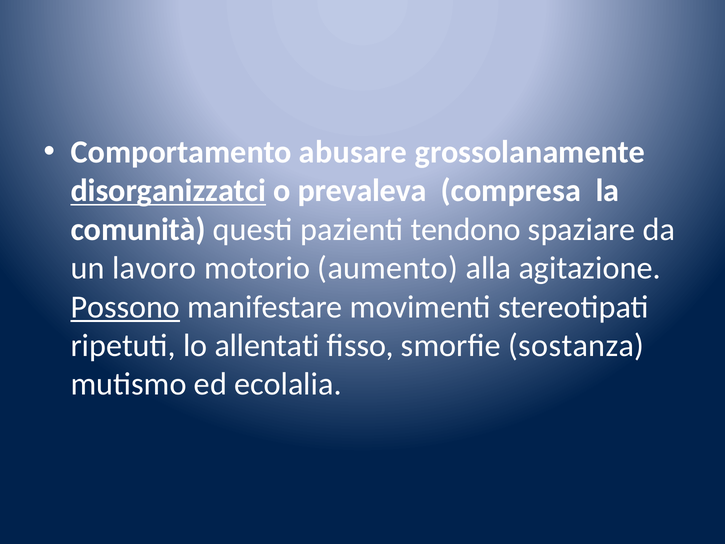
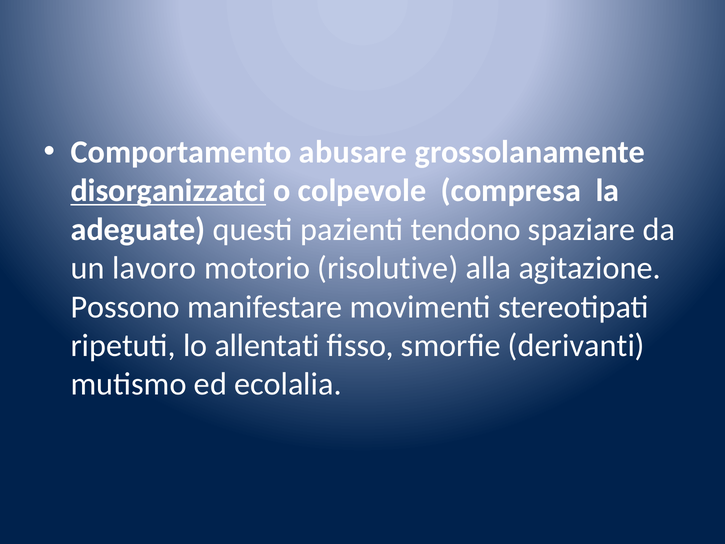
prevaleva: prevaleva -> colpevole (362, 191)
comunità: comunità -> adeguate (138, 229)
aumento: aumento -> risolutive (388, 268)
Possono underline: present -> none (125, 307)
sostanza: sostanza -> derivanti (576, 345)
